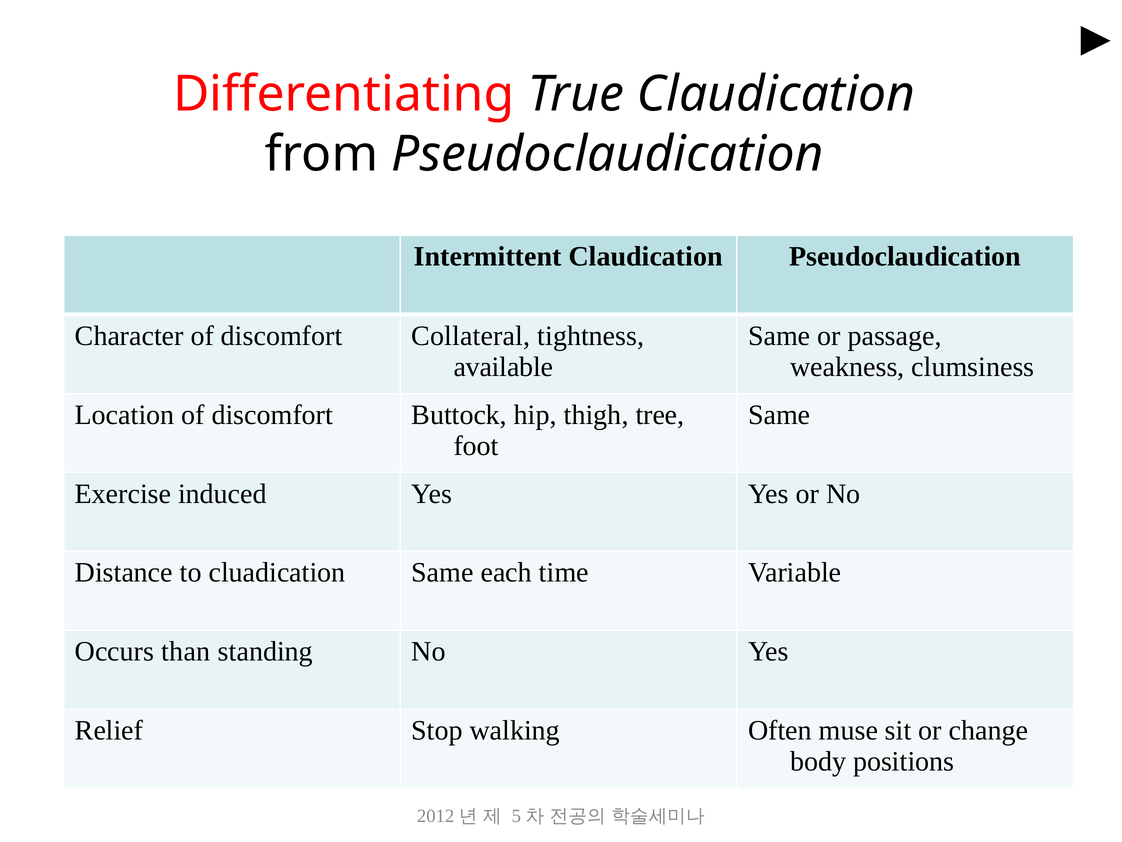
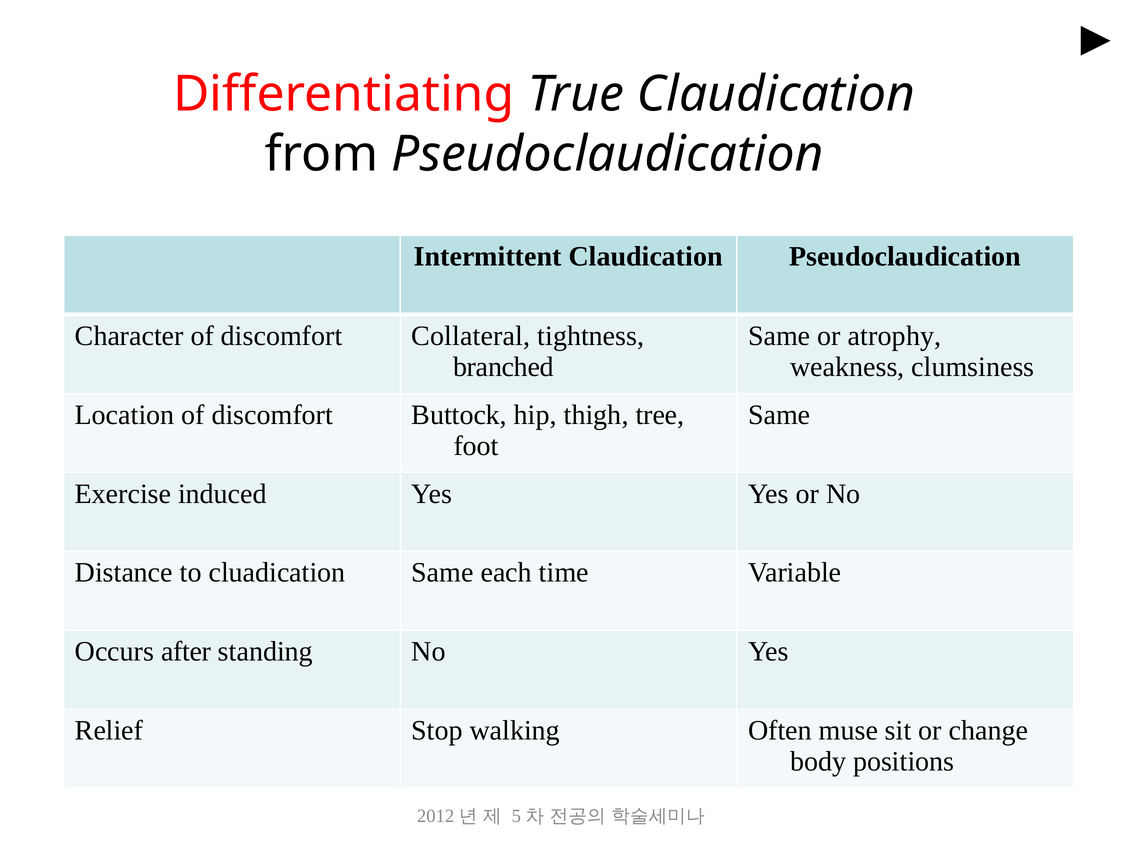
passage: passage -> atrophy (895, 336)
available: available -> branched (503, 367)
than: than -> after (186, 651)
